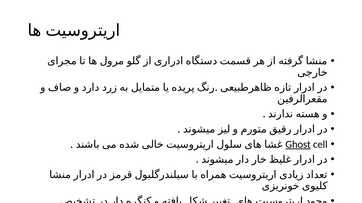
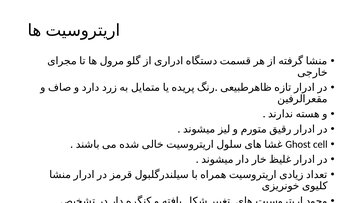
Ghost underline: present -> none (298, 145)
